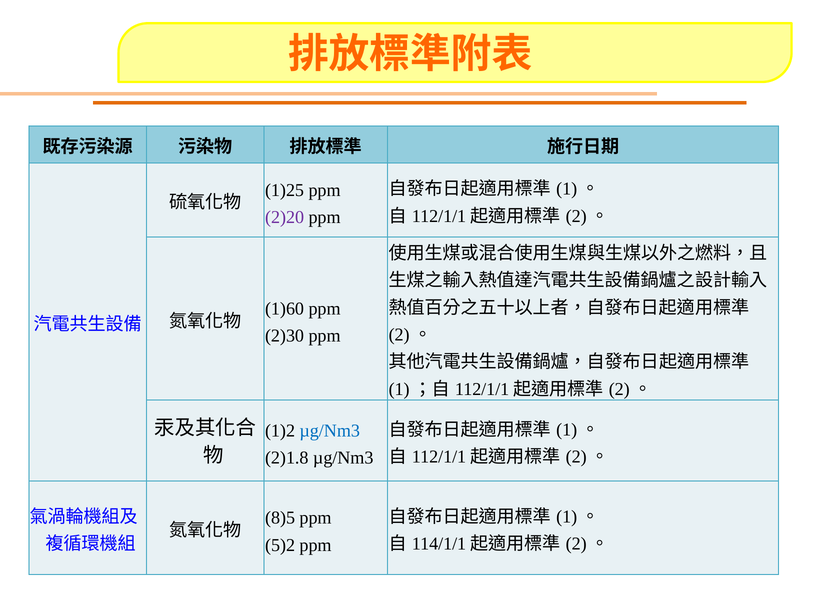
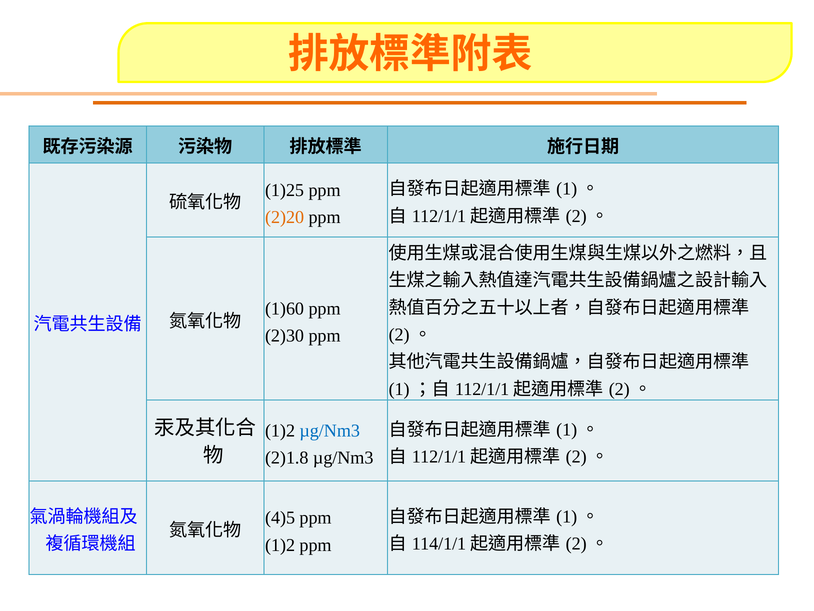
2)20 colour: purple -> orange (285, 217)
8)5: 8)5 -> 4)5 (280, 518)
5)2: 5)2 -> 1)2 (280, 545)
